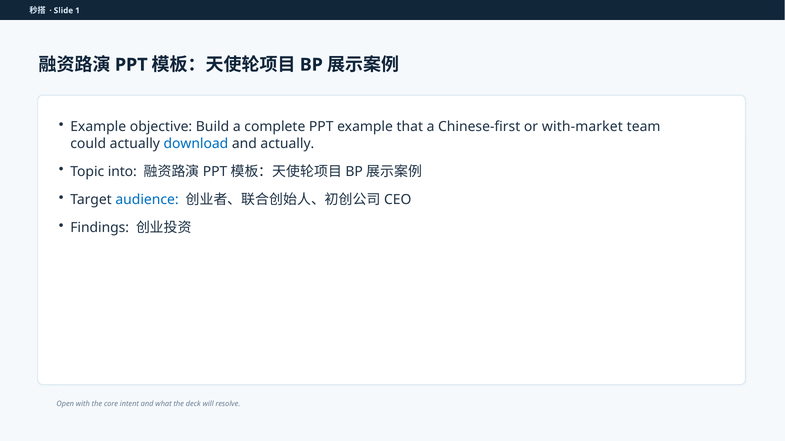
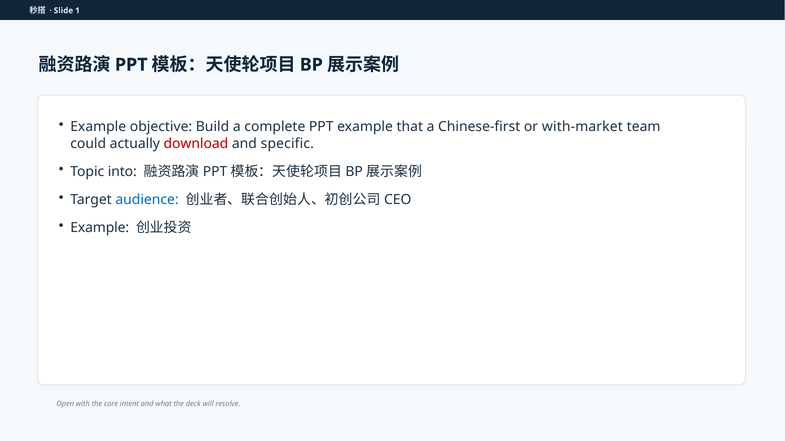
download colour: blue -> red (196, 144)
and actually: actually -> specific (287, 144)
Findings: Findings -> Example (100, 228)
